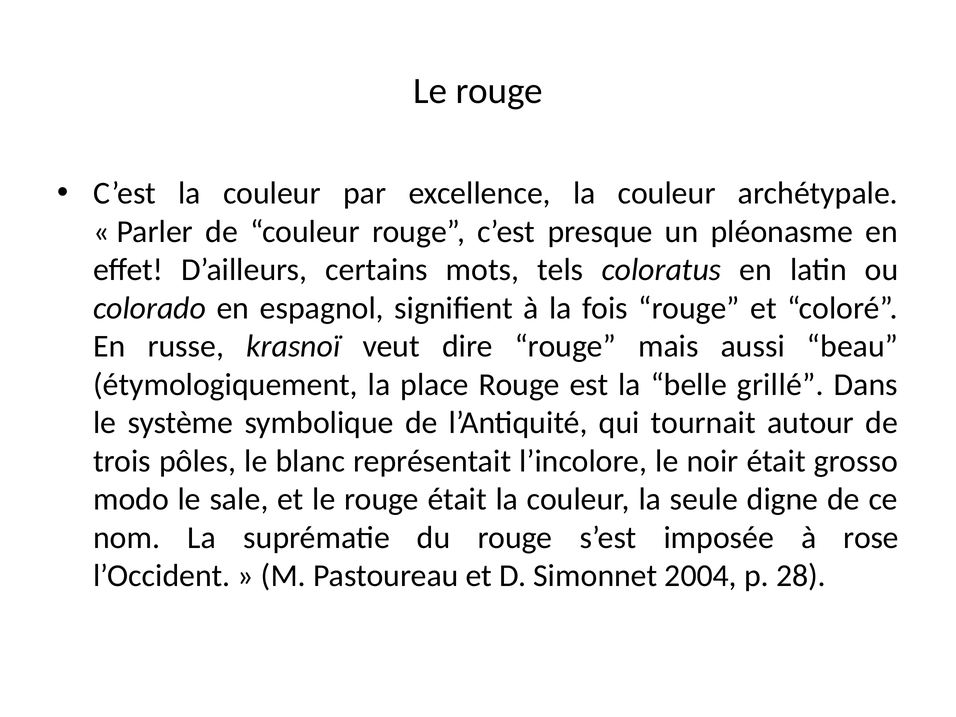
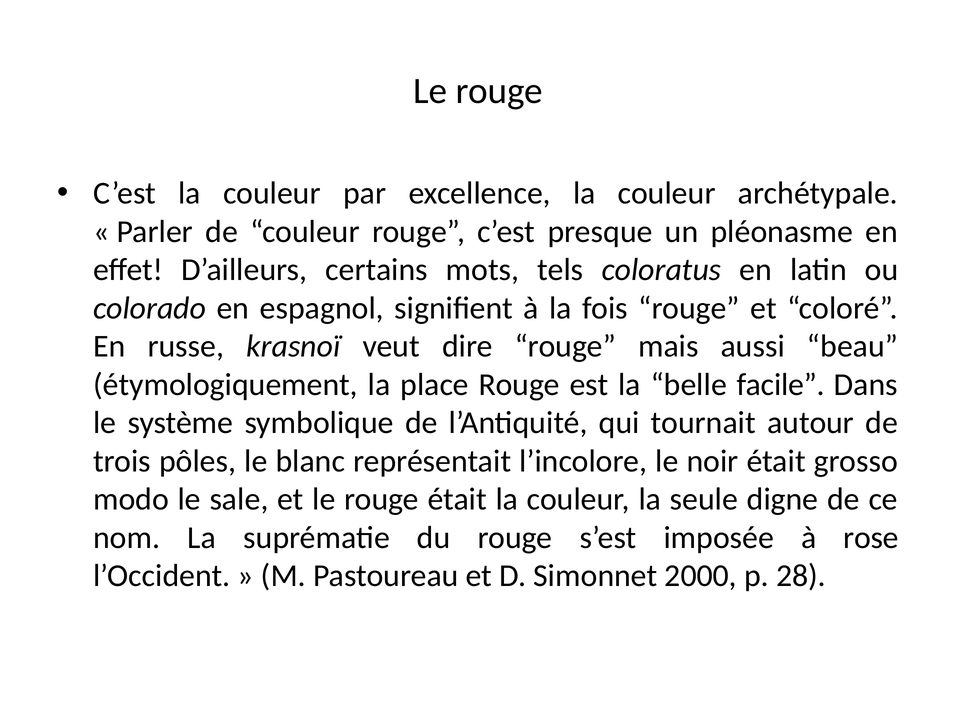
grillé: grillé -> facile (781, 385)
2004: 2004 -> 2000 (701, 576)
